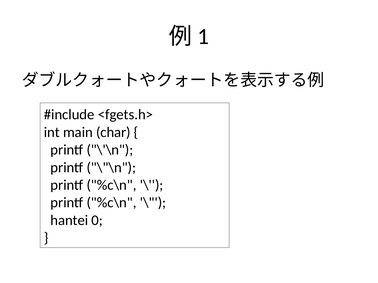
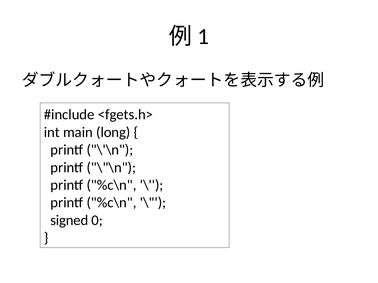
char: char -> long (113, 132)
hantei: hantei -> signed (69, 221)
